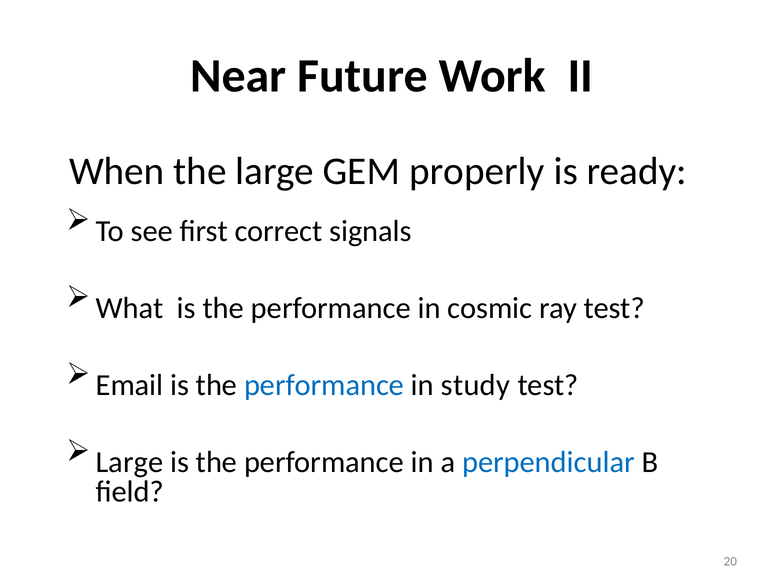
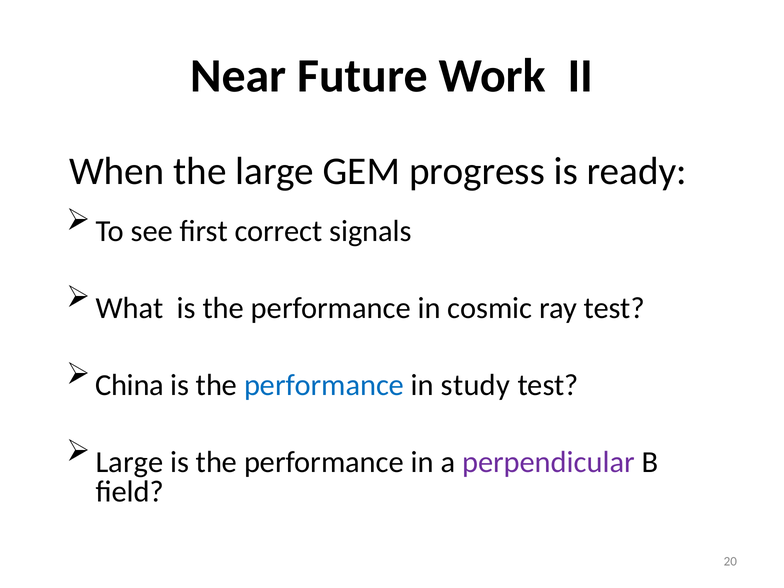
properly: properly -> progress (477, 171)
Email: Email -> China (130, 385)
perpendicular colour: blue -> purple (549, 462)
